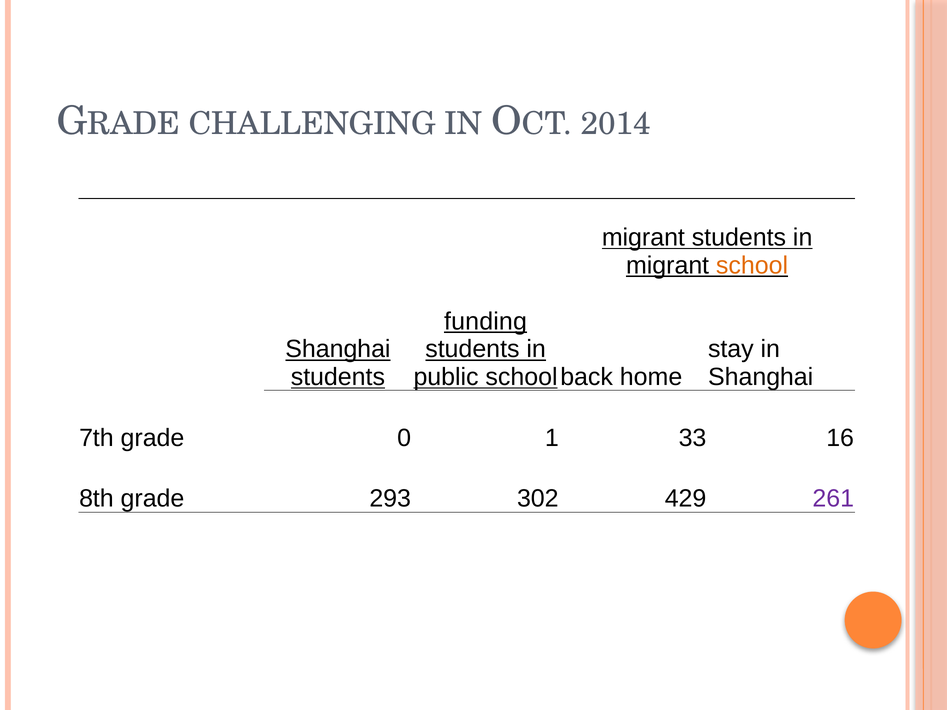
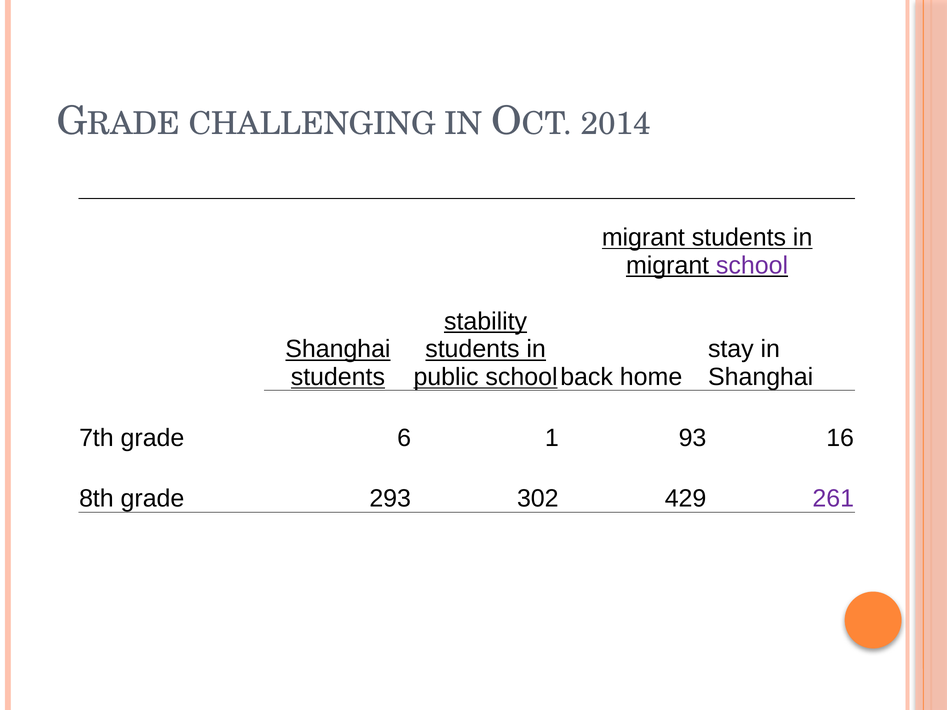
school colour: orange -> purple (752, 265)
funding: funding -> stability (486, 321)
0: 0 -> 6 (404, 438)
33: 33 -> 93 (693, 438)
